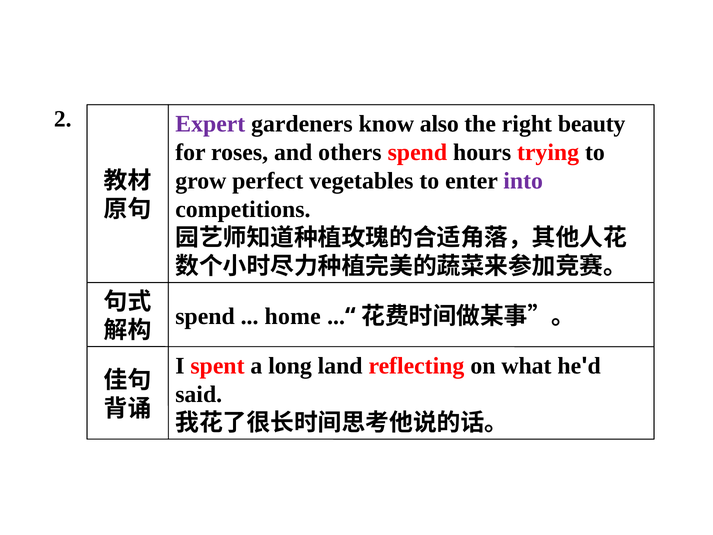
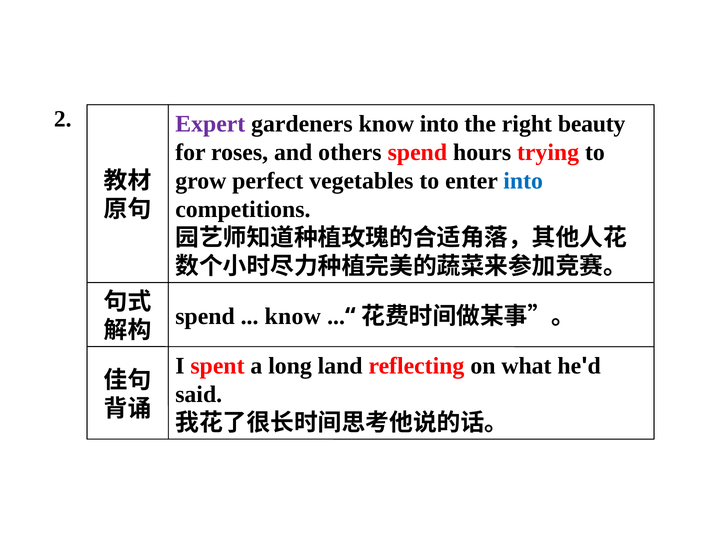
know also: also -> into (439, 124)
into colour: purple -> blue (523, 181)
home: home -> know (293, 316)
